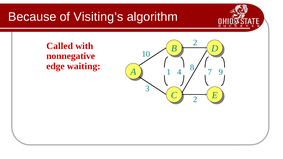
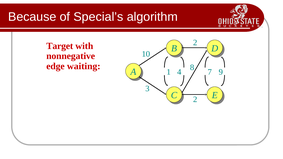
Visiting’s: Visiting’s -> Special’s (98, 17)
Called: Called -> Target (60, 46)
